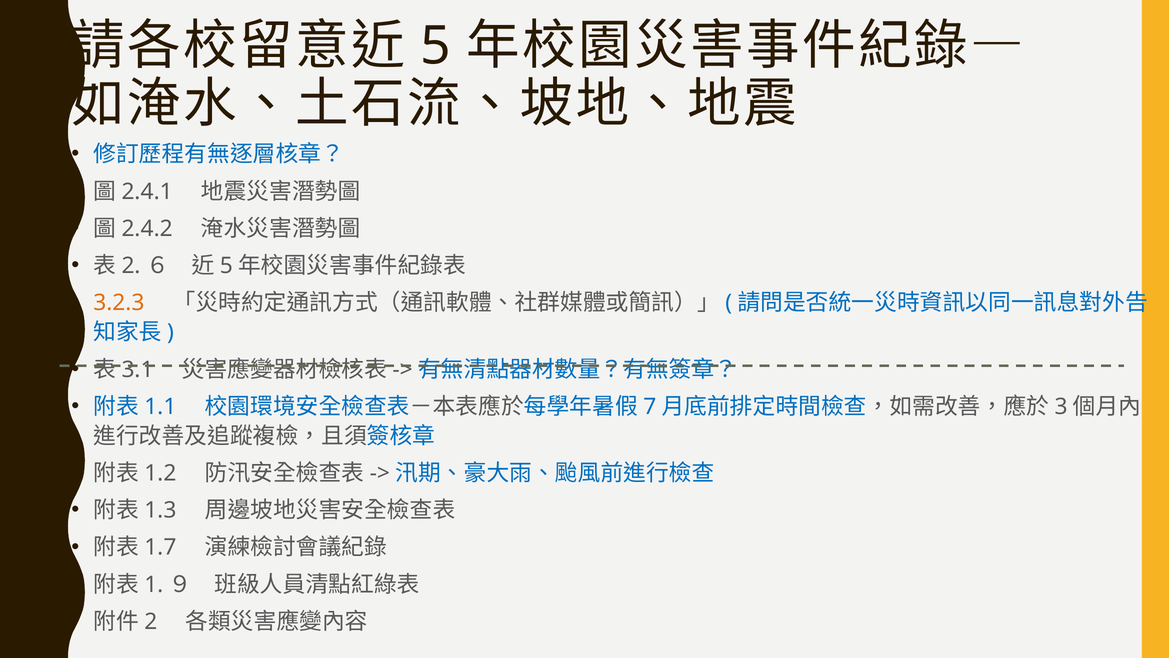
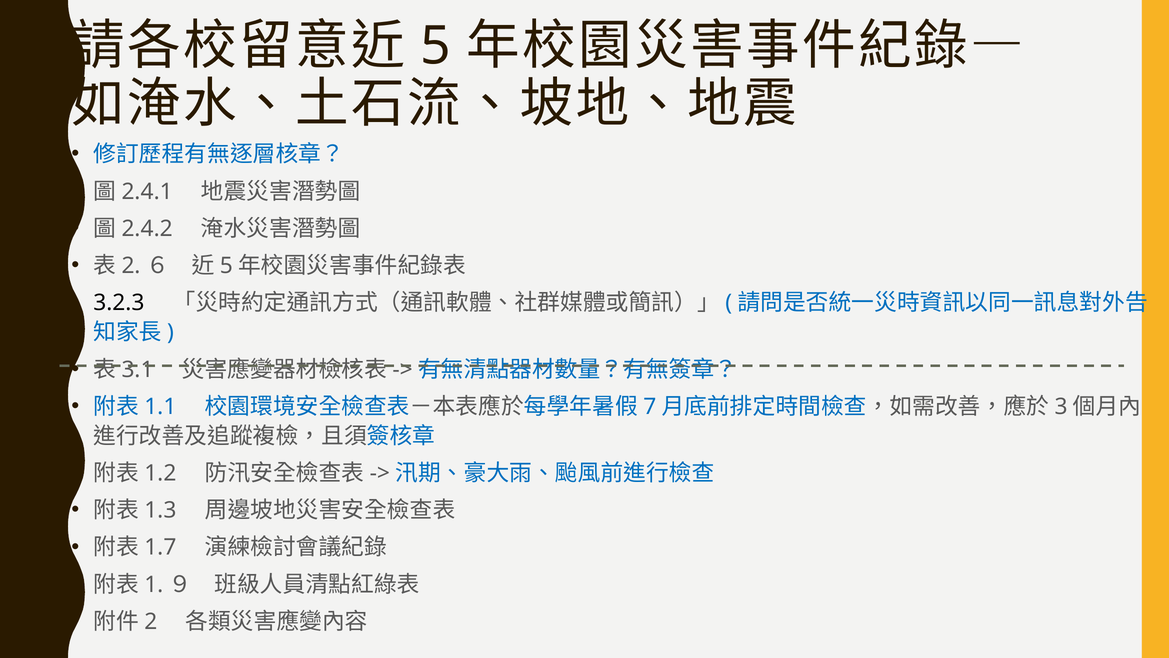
3.2.3 colour: orange -> black (119, 303)
